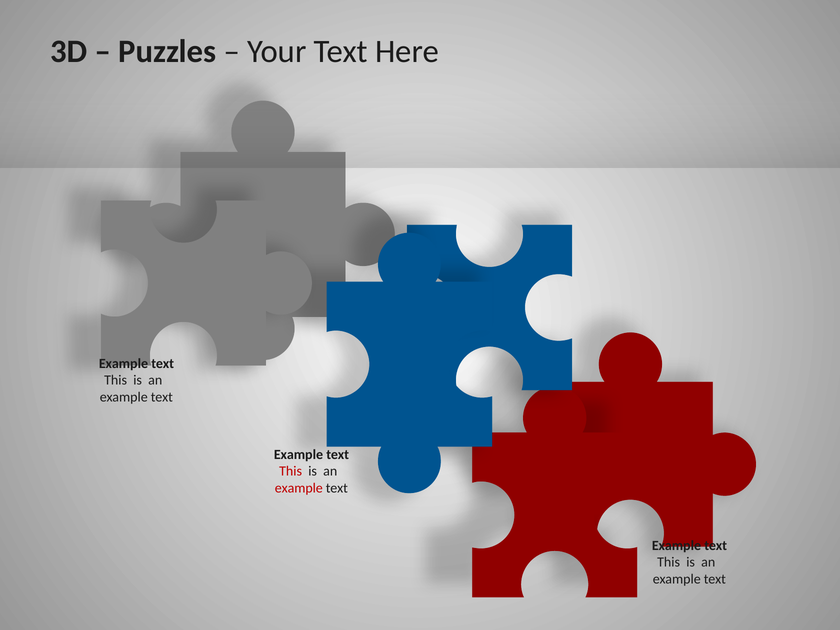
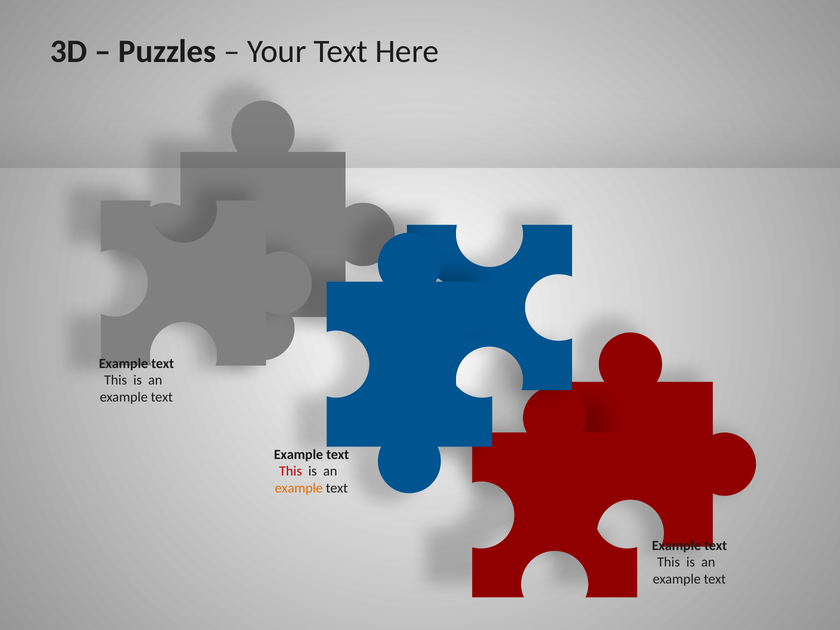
example colour: red -> orange (299, 488)
